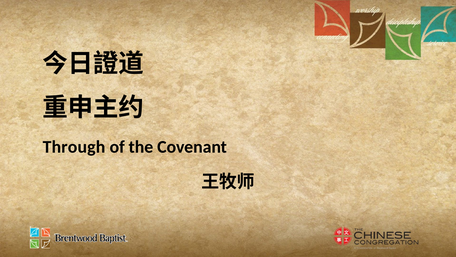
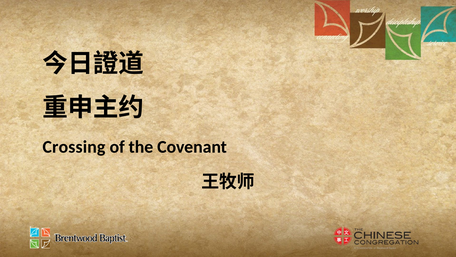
Through: Through -> Crossing (74, 147)
